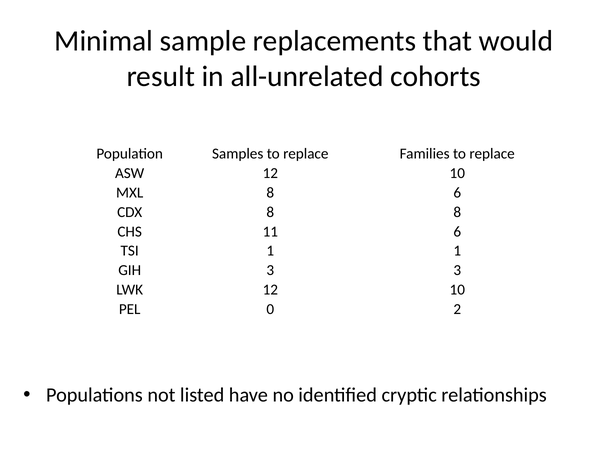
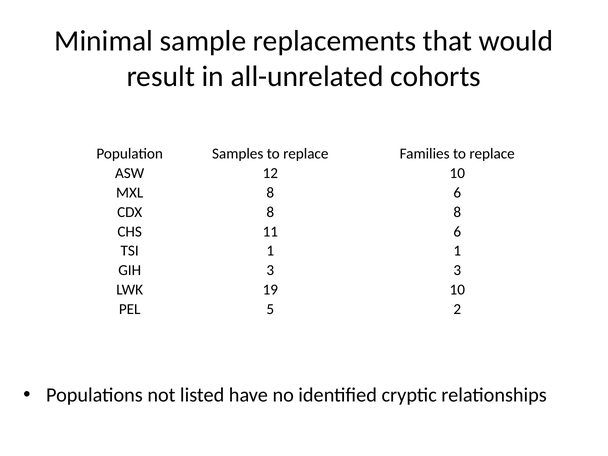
LWK 12: 12 -> 19 (270, 290)
0: 0 -> 5 (270, 309)
